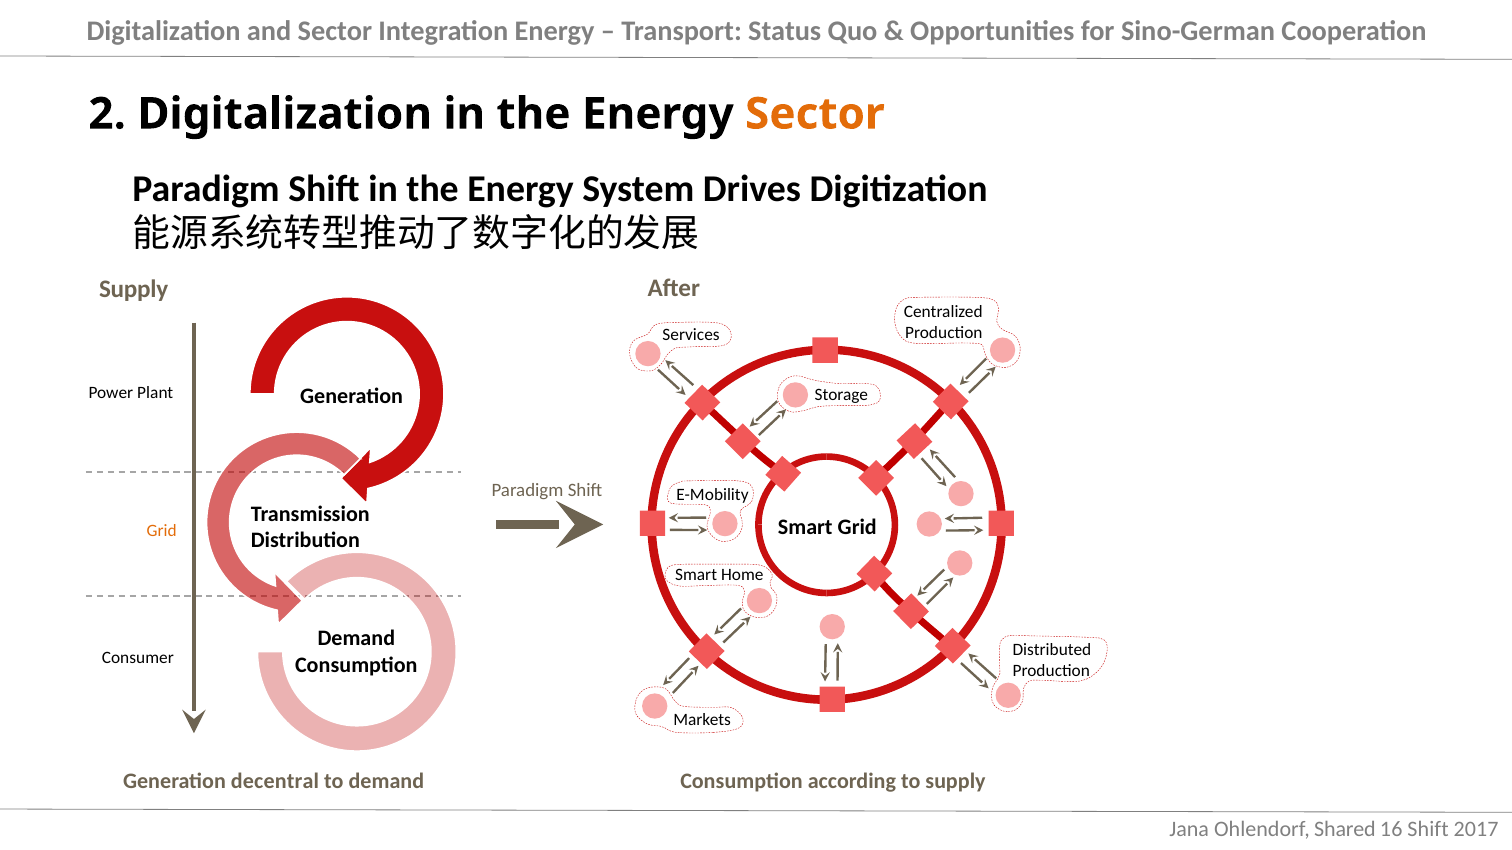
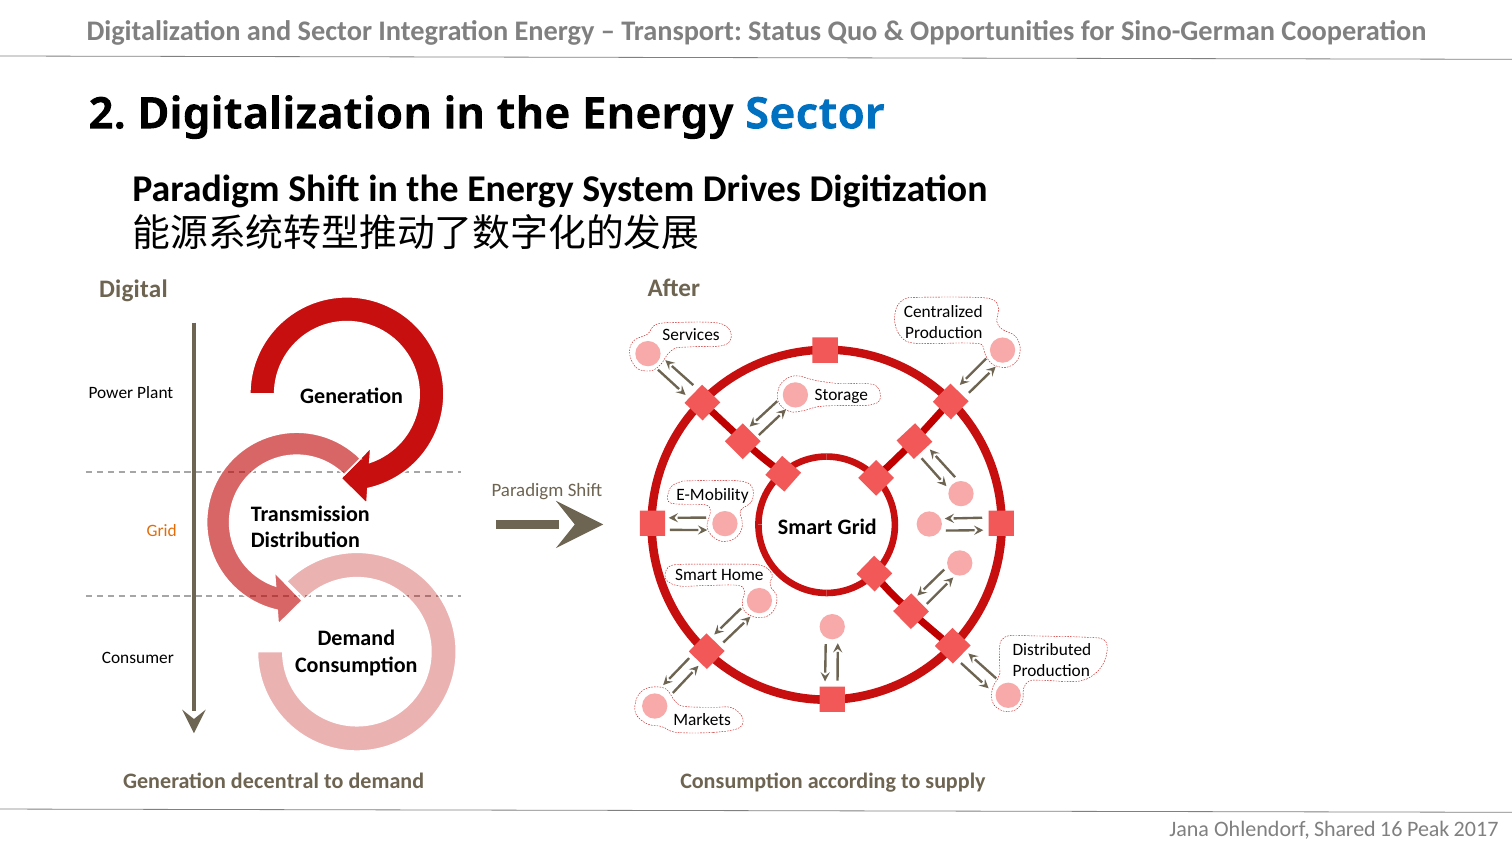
Sector colour: orange -> blue (815, 114)
Supply: Supply -> Digital (133, 289)
16 Shift: Shift -> Peak (1428, 830)
